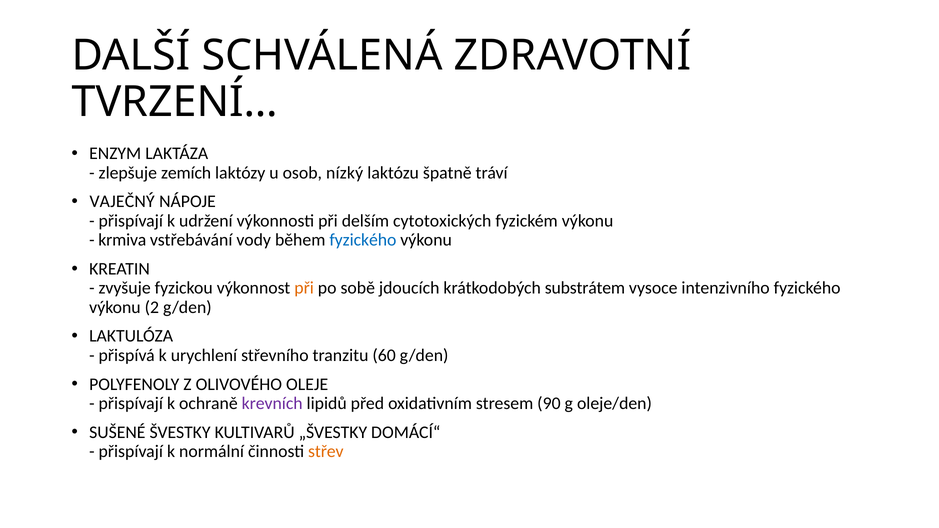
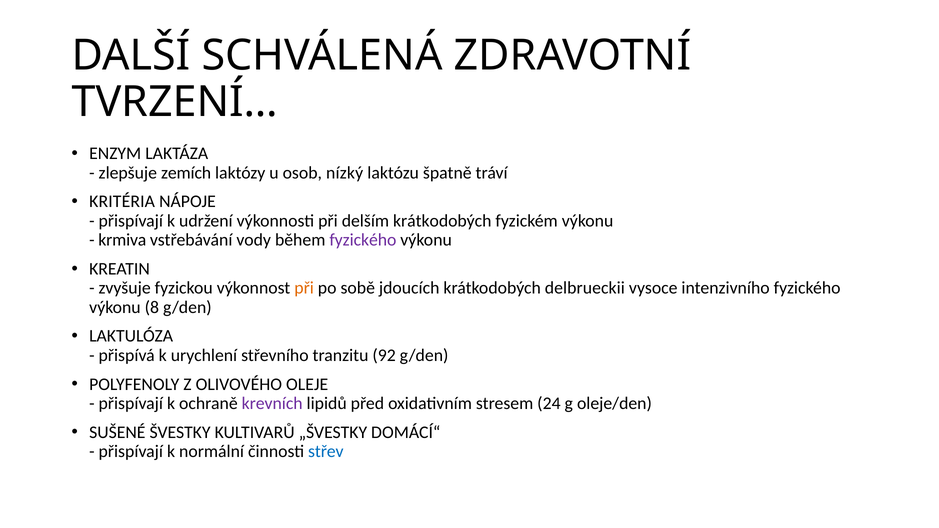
VAJEČNÝ: VAJEČNÝ -> KRITÉRIA (122, 202)
delším cytotoxických: cytotoxických -> krátkodobých (442, 221)
fyzického colour: blue -> purple (363, 240)
substrátem: substrátem -> delbrueckii (585, 288)
2: 2 -> 8 (152, 307)
60: 60 -> 92 (384, 355)
90: 90 -> 24 (549, 404)
střev colour: orange -> blue (326, 452)
